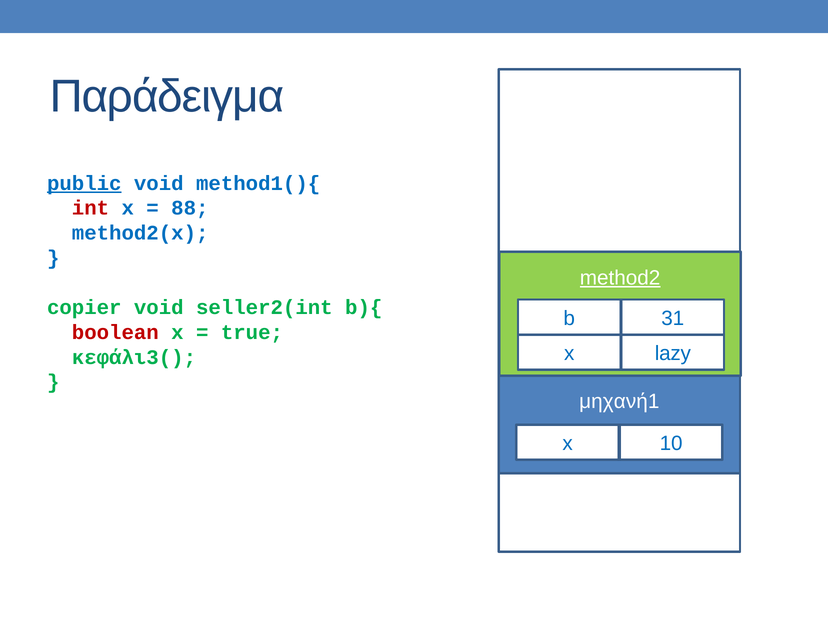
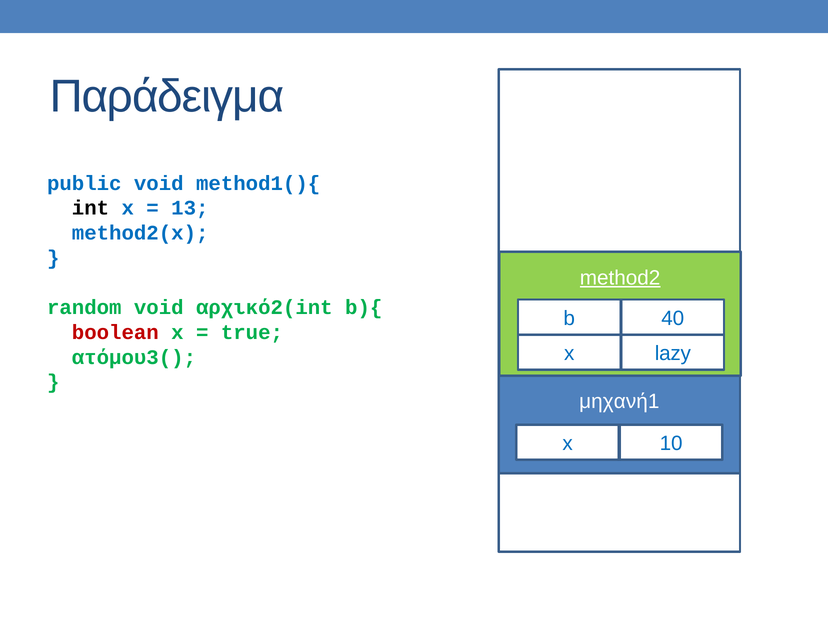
public underline: present -> none (84, 183)
int colour: red -> black (90, 208)
88: 88 -> 13 (190, 208)
copier: copier -> random (84, 308)
seller2(int: seller2(int -> αρχικό2(int (264, 308)
31: 31 -> 40 (673, 319)
κεφάλι3(: κεφάλι3( -> ατόμου3( (134, 357)
